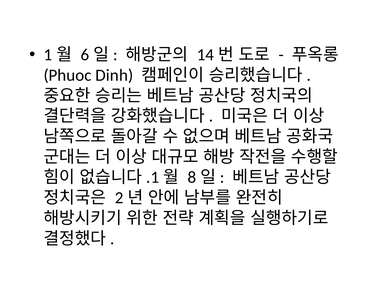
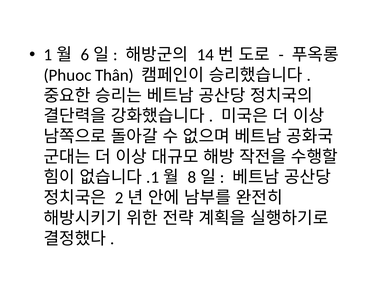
Dinh: Dinh -> Thân (114, 75)
